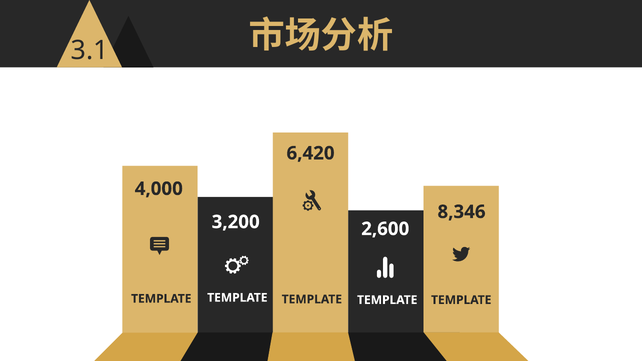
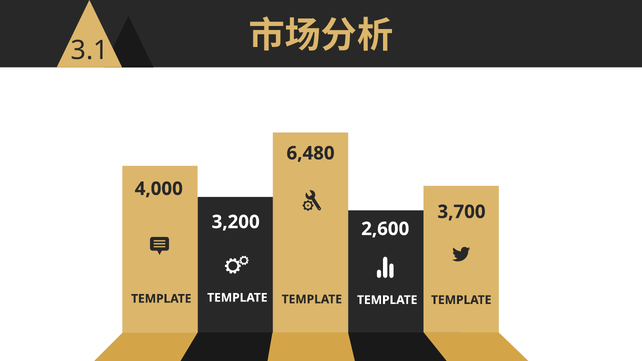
6,420: 6,420 -> 6,480 (311, 153)
8,346: 8,346 -> 3,700 (462, 212)
